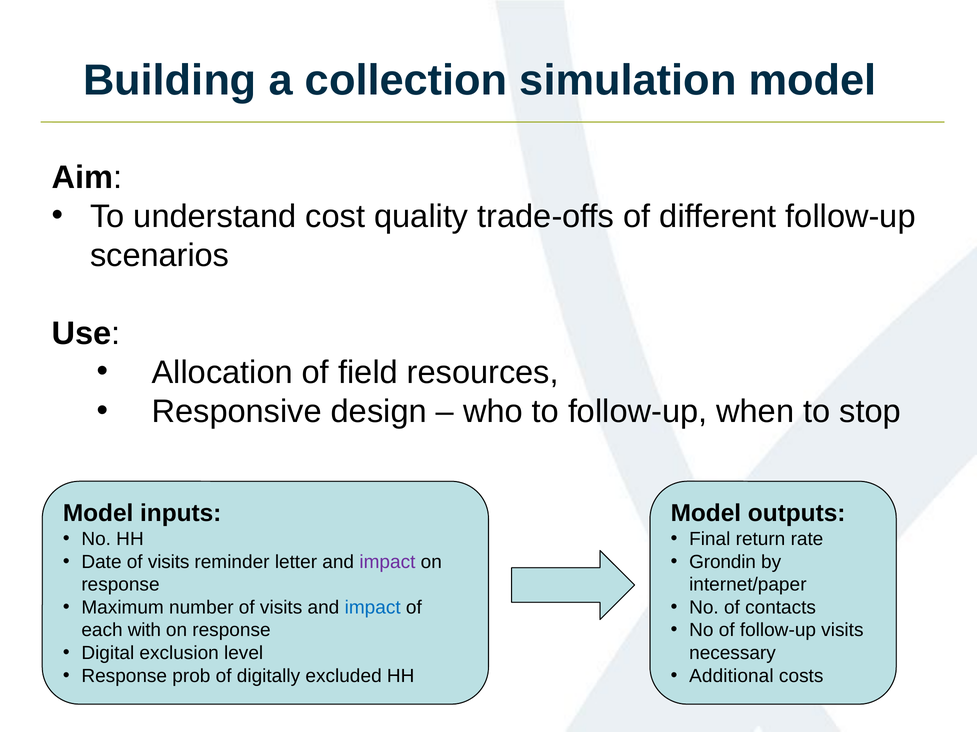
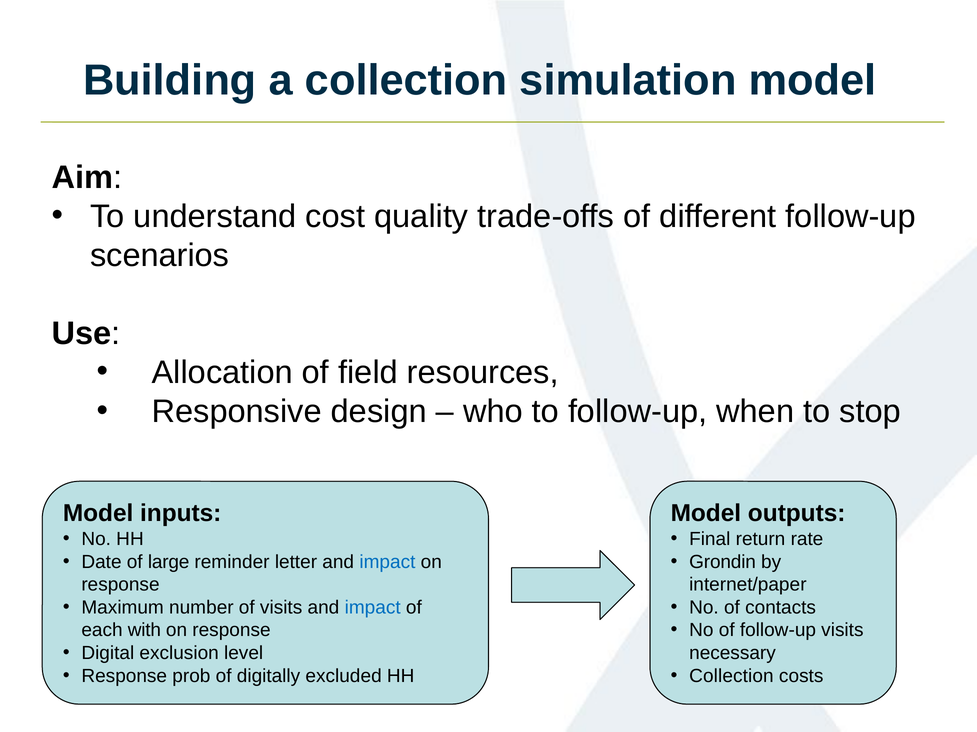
Date of visits: visits -> large (169, 562)
impact colour: purple -> blue (387, 562)
Additional: Additional -> Collection (731, 676)
